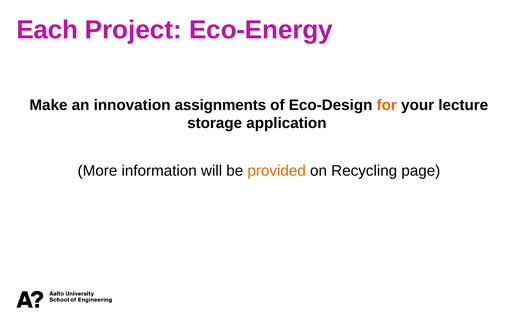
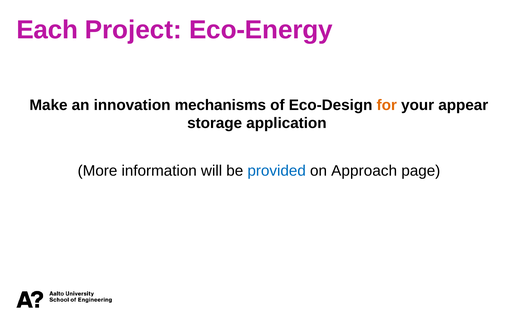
assignments: assignments -> mechanisms (220, 105)
lecture: lecture -> appear (463, 105)
provided colour: orange -> blue (277, 171)
Recycling: Recycling -> Approach (364, 171)
